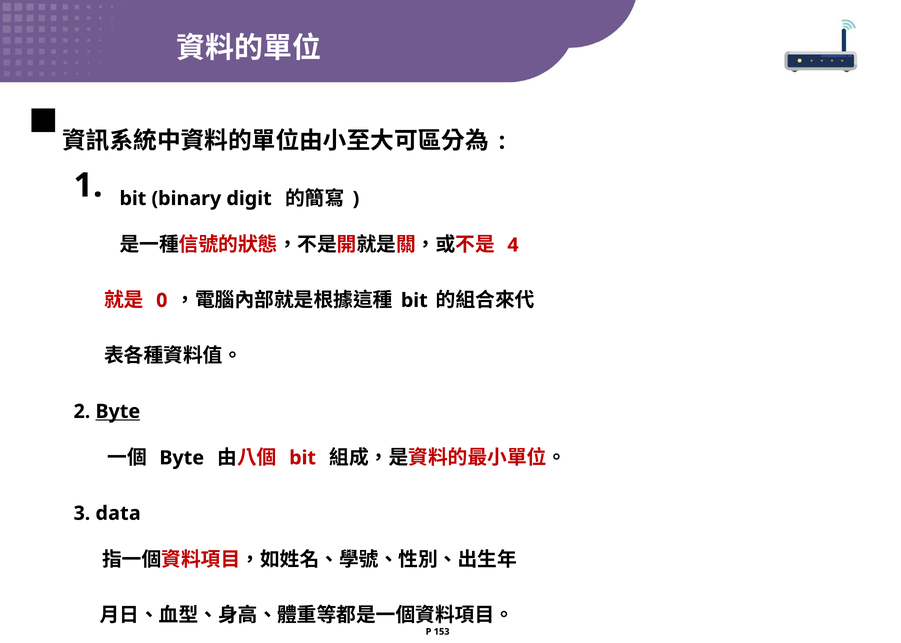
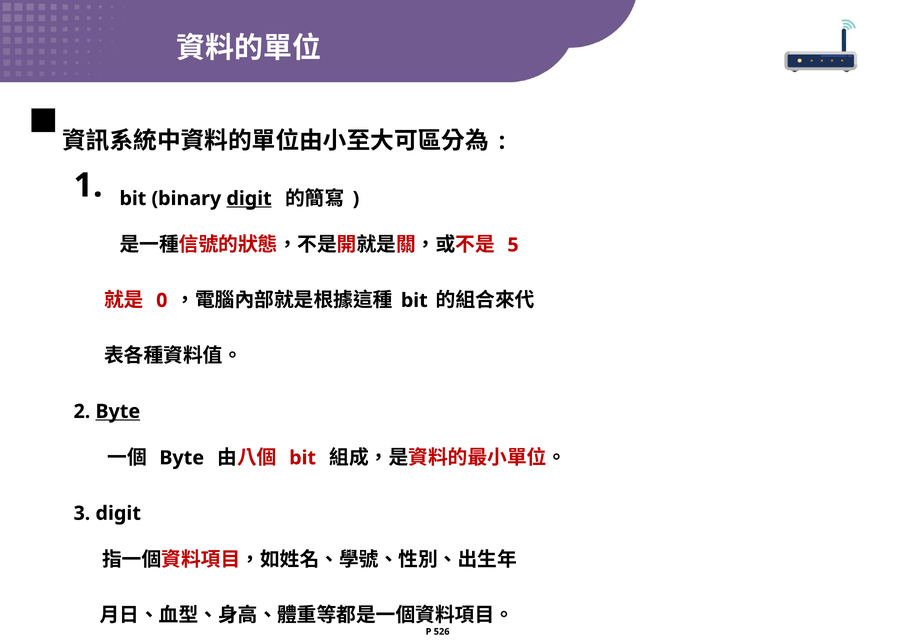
digit underline: none -> present (249, 199)
4: 4 -> 5 (513, 245)
3 data: data -> digit (118, 514)
153: 153 -> 526 (442, 632)
